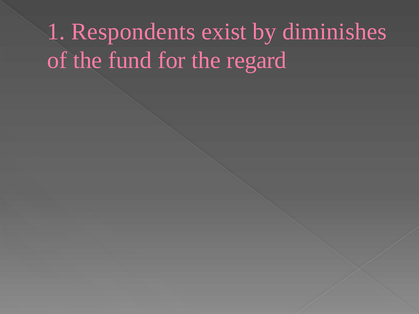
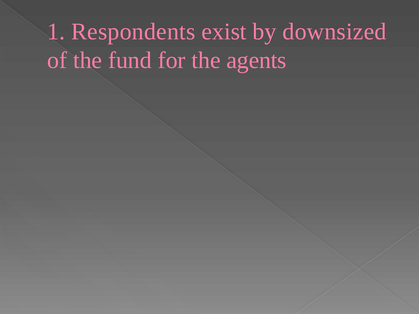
diminishes: diminishes -> downsized (335, 32)
regard: regard -> agents (257, 60)
